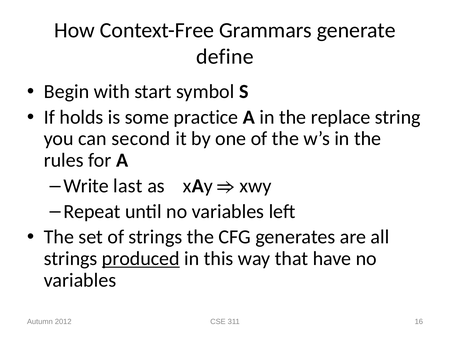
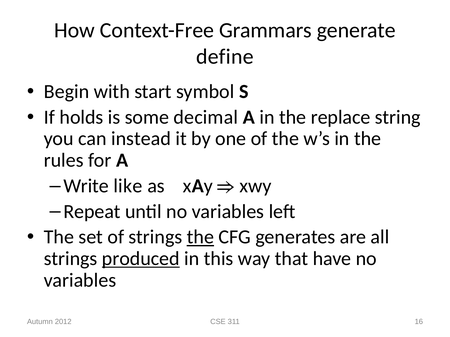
practice: practice -> decimal (206, 117)
second: second -> instead (141, 139)
last: last -> like (128, 186)
the underline: none -> present (200, 237)
